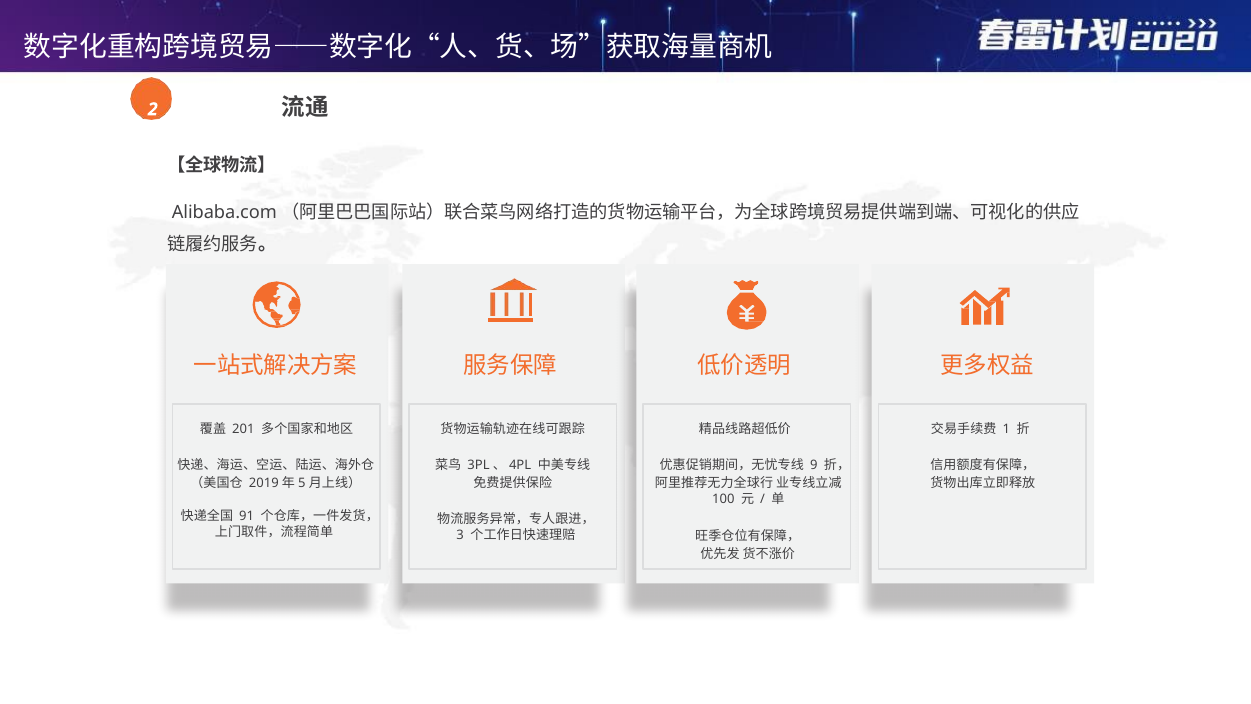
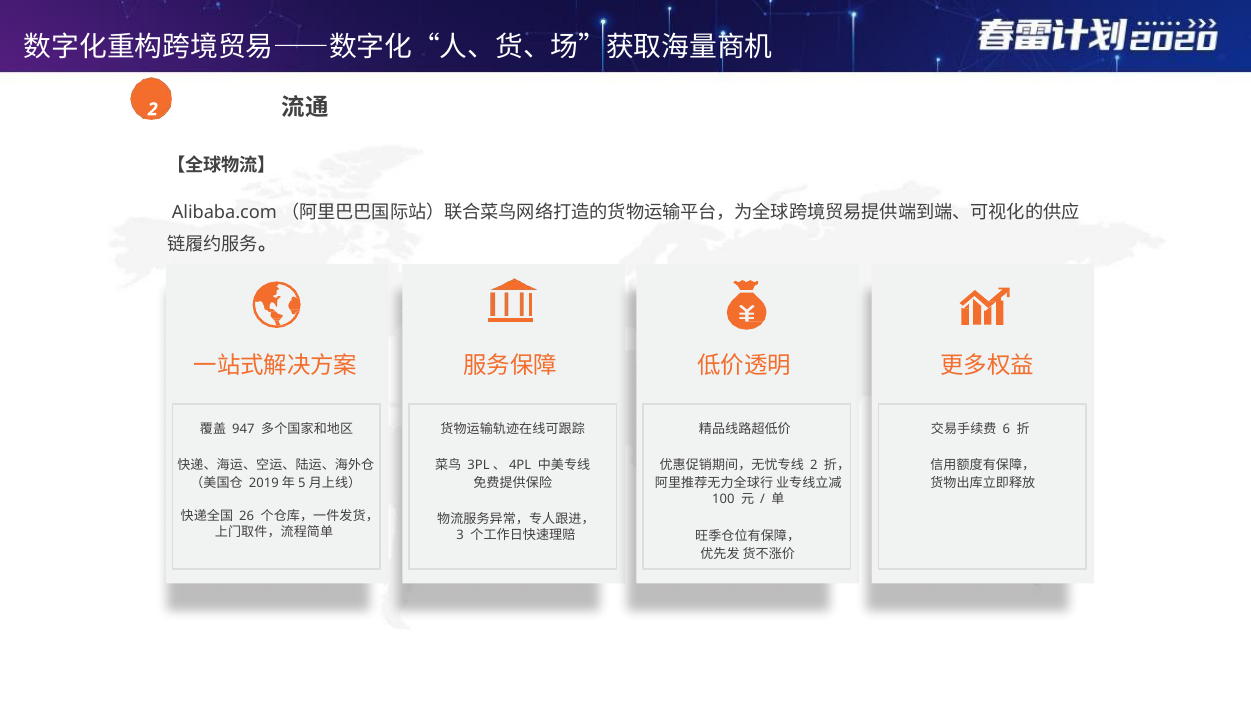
201: 201 -> 947 (243, 429)
1: 1 -> 6 (1006, 429)
9: 9 -> 2 (814, 465)
91: 91 -> 26 (247, 516)
